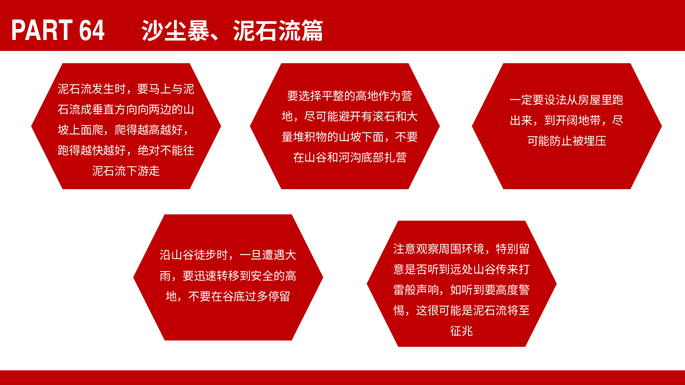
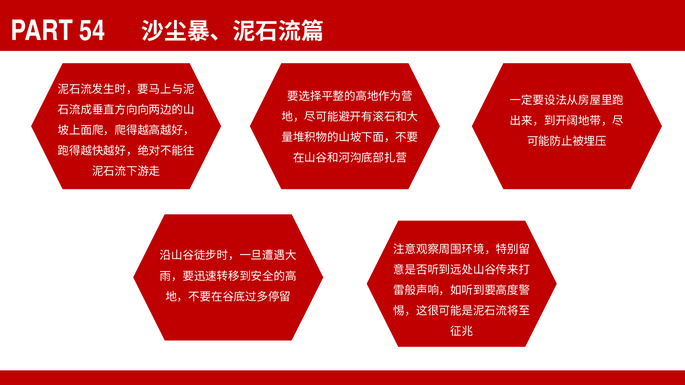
64: 64 -> 54 (92, 31)
